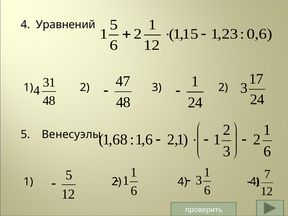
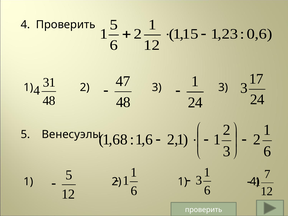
4 Уравнений: Уравнений -> Проверить (66, 25)
2: 2 -> 3 (223, 87)
4: 4 -> 1 (183, 182)
